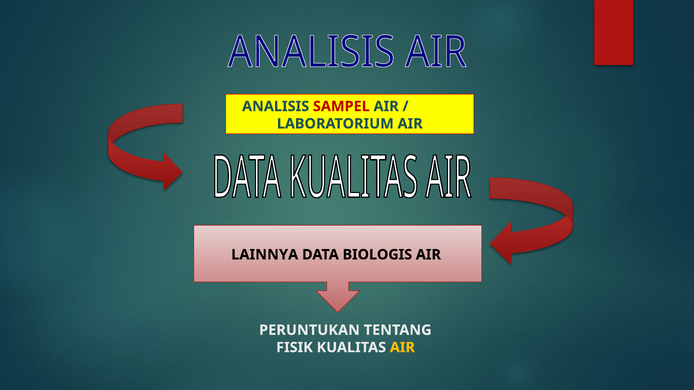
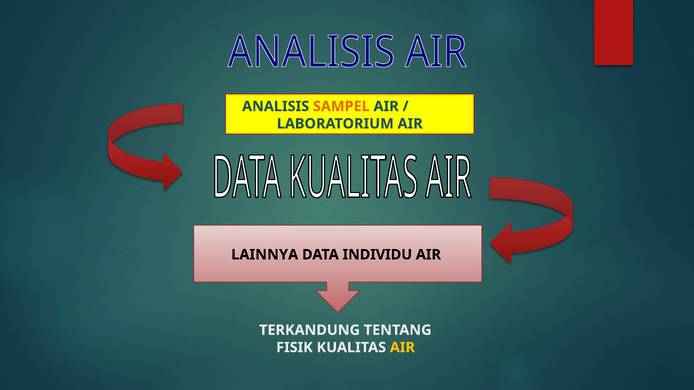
SAMPEL colour: red -> orange (341, 106)
BIOLOGIS: BIOLOGIS -> INDIVIDU (377, 255)
PERUNTUKAN: PERUNTUKAN -> TERKANDUNG (310, 330)
